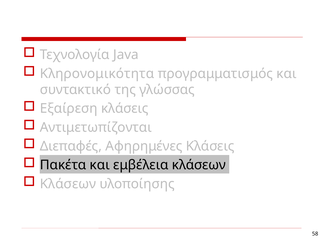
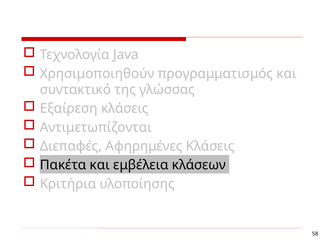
Κληρονομικότητα: Κληρονομικότητα -> Χρησιμοποιηθούν (97, 74)
Κλάσεων: Κλάσεων -> Κριτήρια (68, 184)
